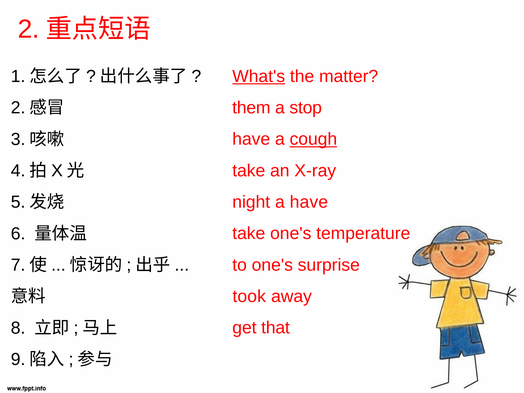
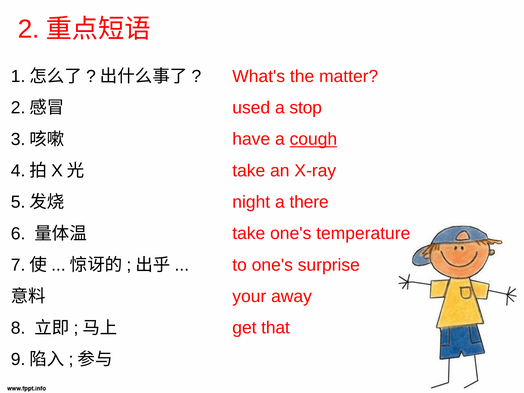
What's underline: present -> none (259, 76)
them: them -> used (251, 108)
a have: have -> there (309, 202)
took: took -> your (249, 296)
